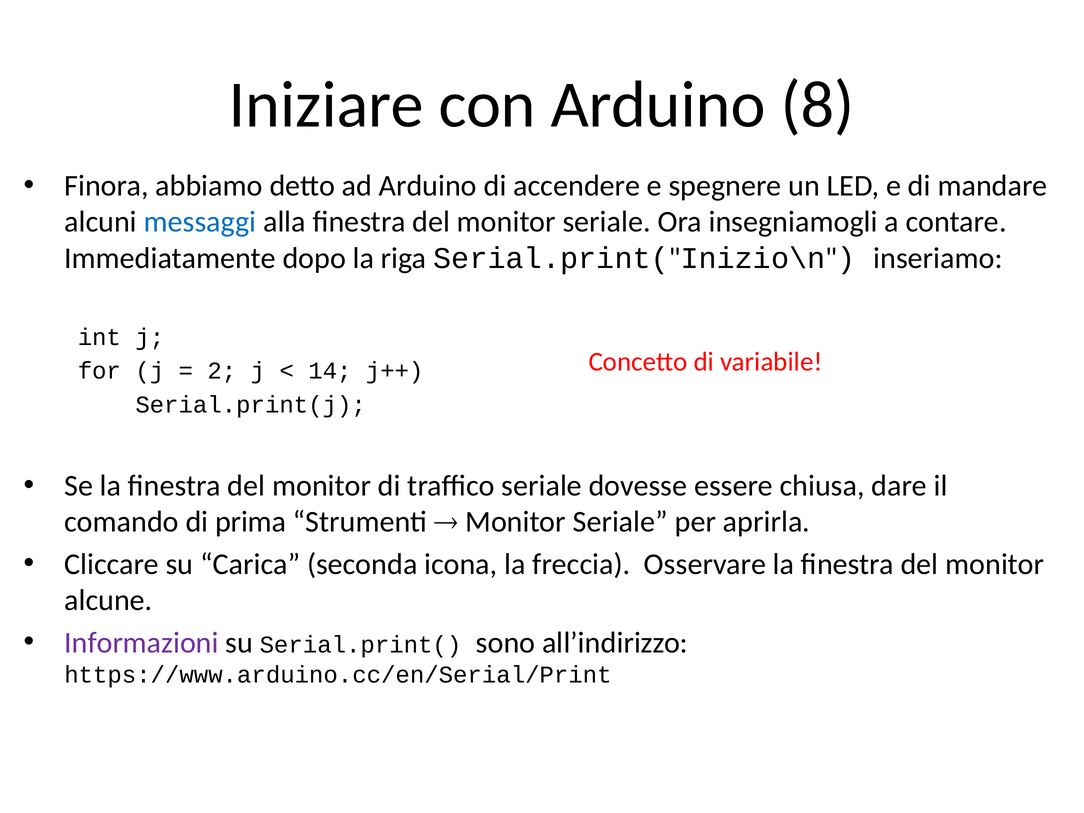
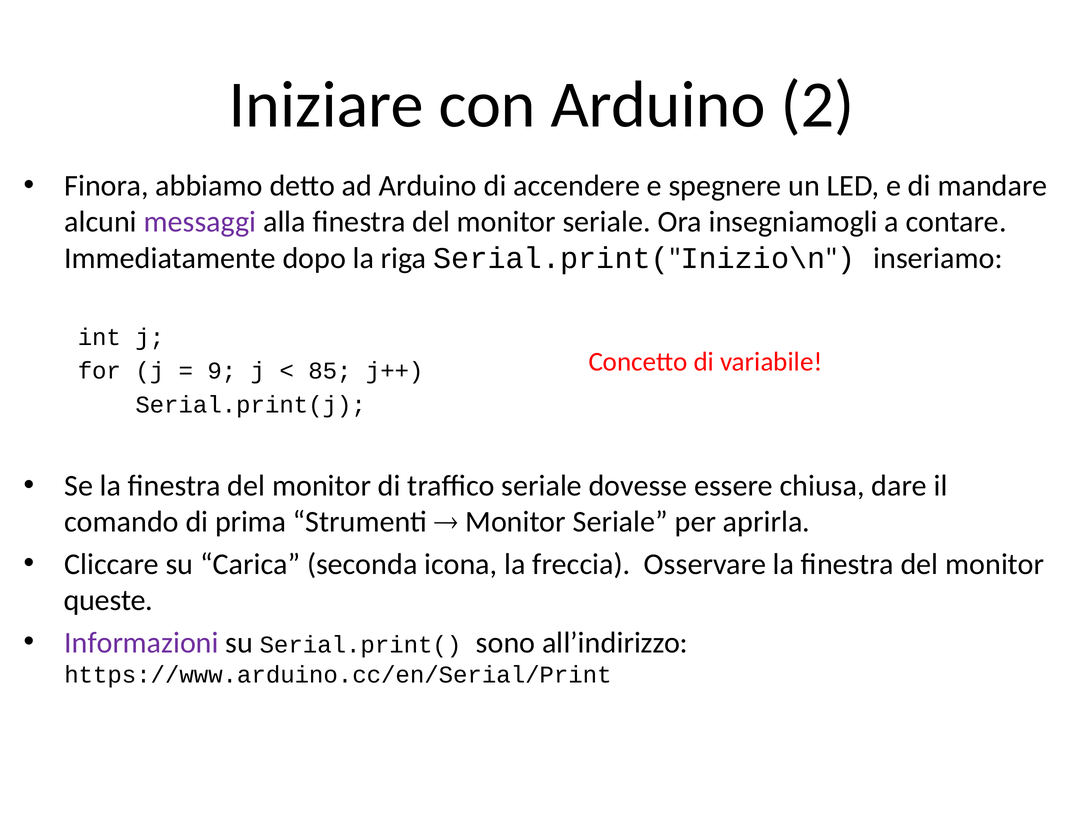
8: 8 -> 2 (817, 105)
messaggi colour: blue -> purple (200, 222)
2: 2 -> 9 (222, 371)
14: 14 -> 85 (330, 371)
alcune: alcune -> queste (108, 600)
